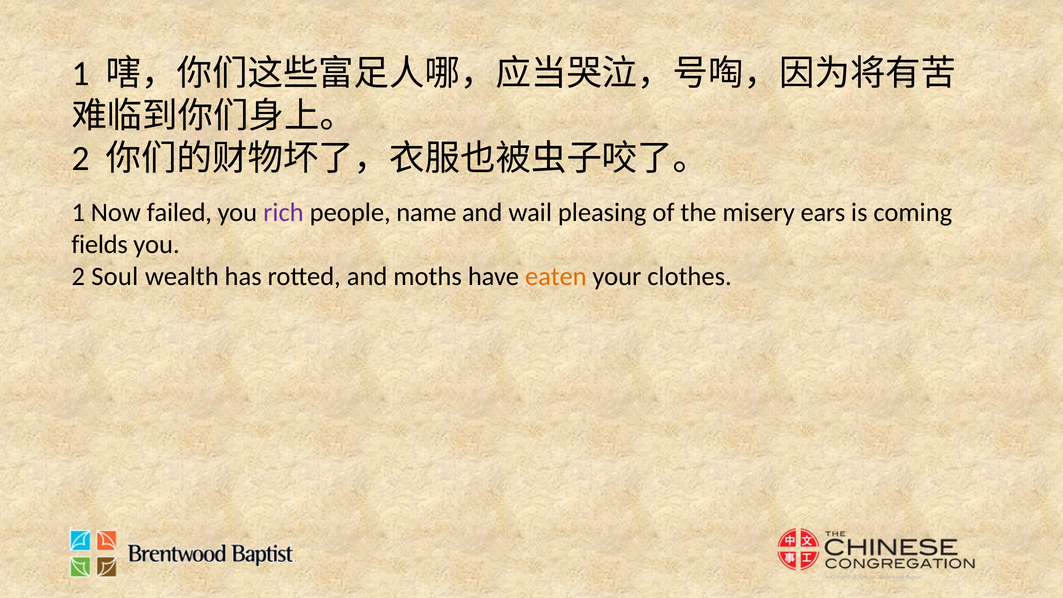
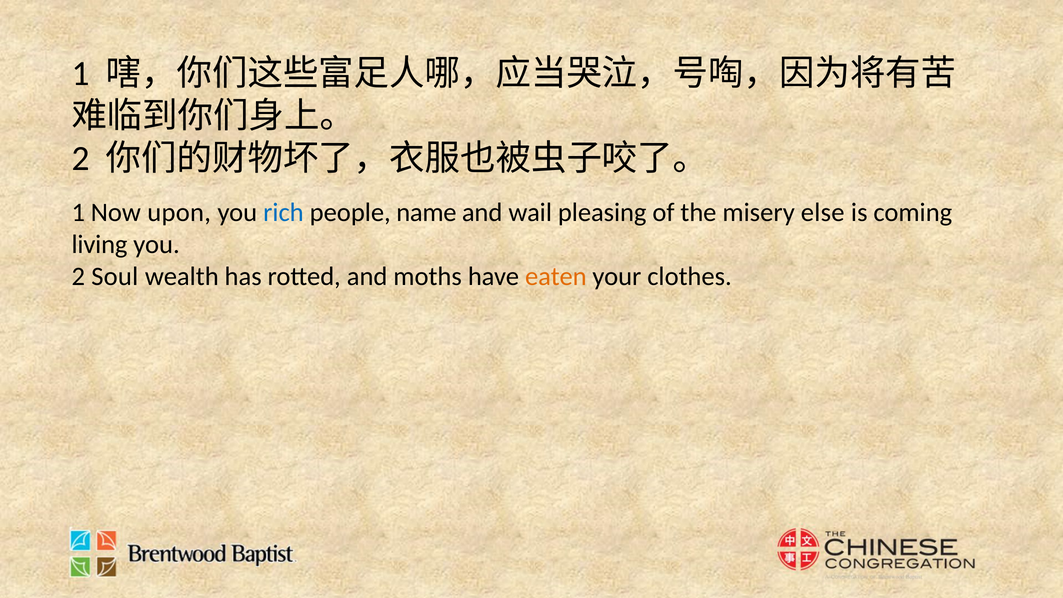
failed: failed -> upon (179, 213)
rich colour: purple -> blue (283, 213)
ears: ears -> else (823, 213)
fields: fields -> living (99, 245)
